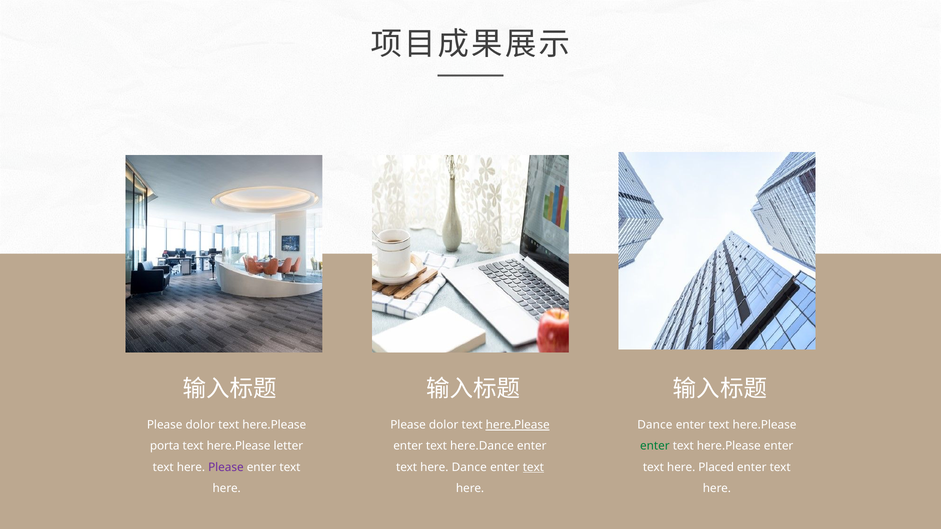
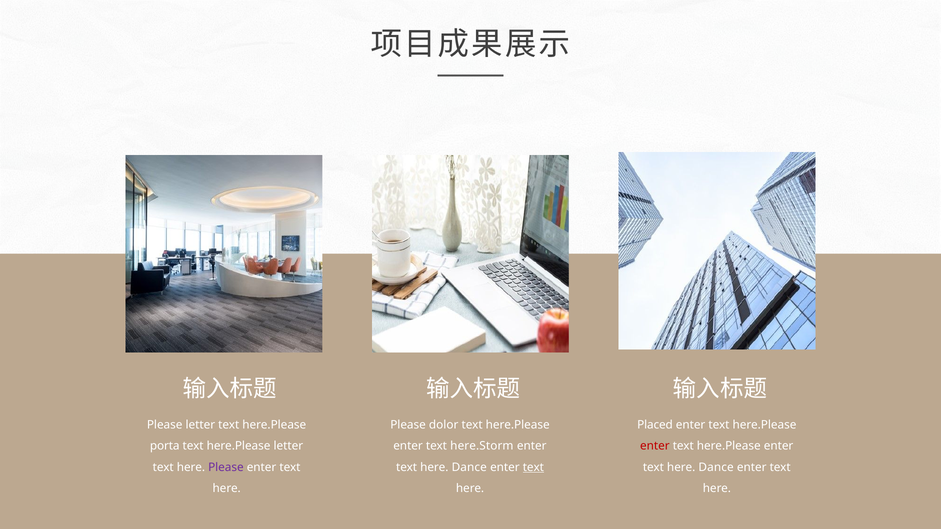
dolor: dolor -> letter (200, 425)
here.Please underline: present -> none (518, 425)
Dance: Dance -> Placed (655, 425)
here.Dance: here.Dance -> here.Storm (482, 446)
enter colour: green -> red (655, 446)
Placed: Placed -> Dance (716, 468)
